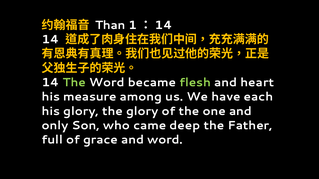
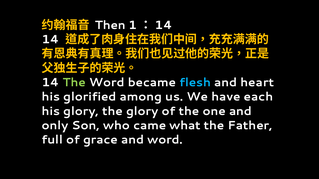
Than: Than -> Then (110, 25)
flesh colour: light green -> light blue (195, 83)
measure: measure -> glorified (90, 97)
deep: deep -> what (185, 126)
